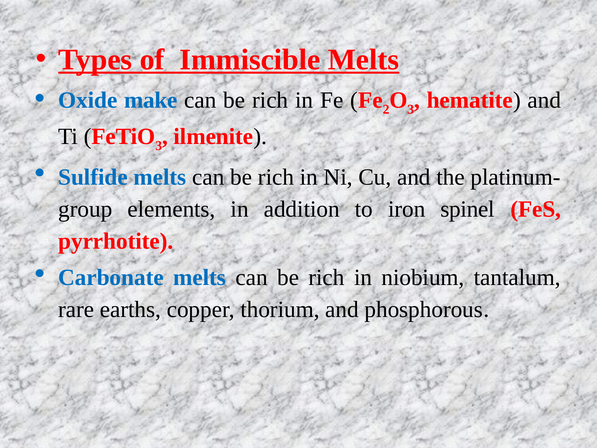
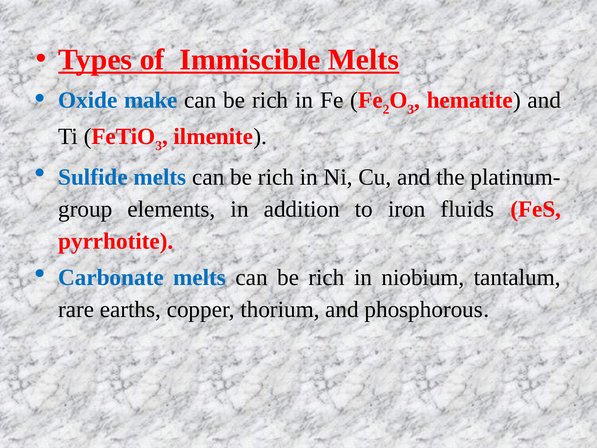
spinel: spinel -> fluids (467, 209)
